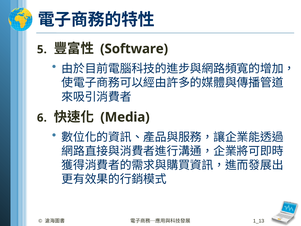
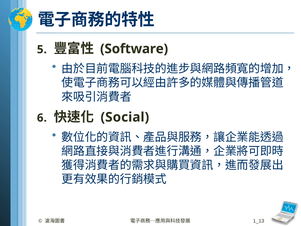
Media: Media -> Social (125, 117)
